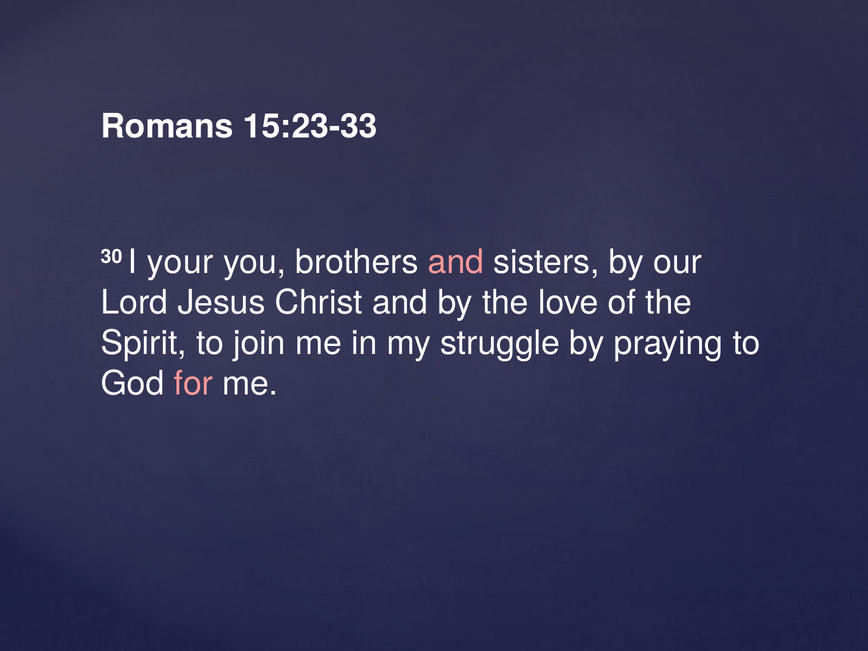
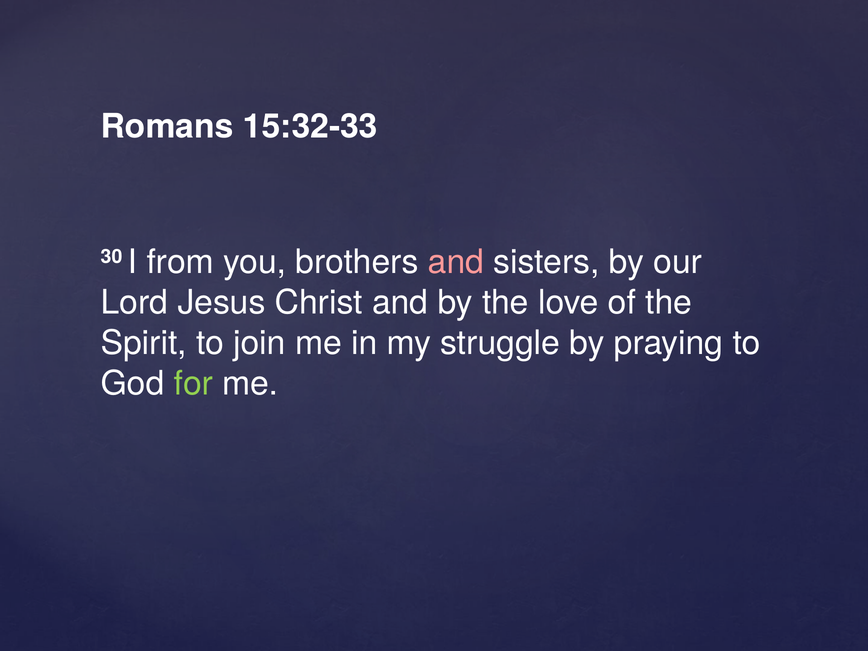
15:23-33: 15:23-33 -> 15:32-33 (310, 126)
your: your -> from (180, 262)
for colour: pink -> light green (193, 384)
